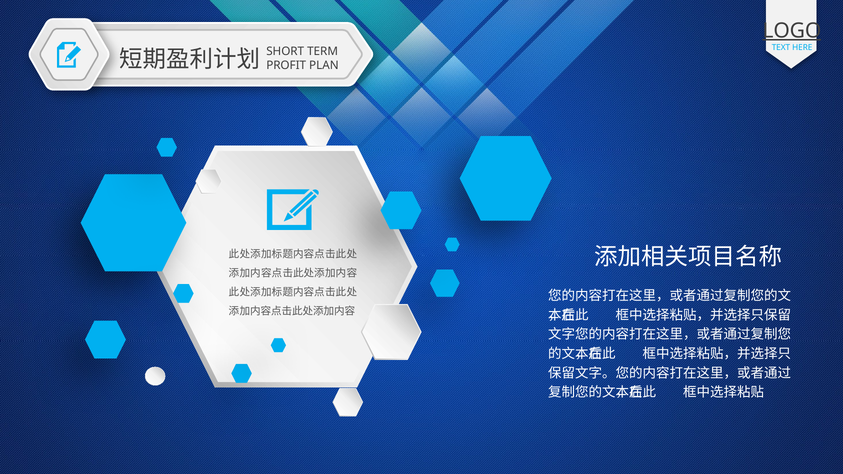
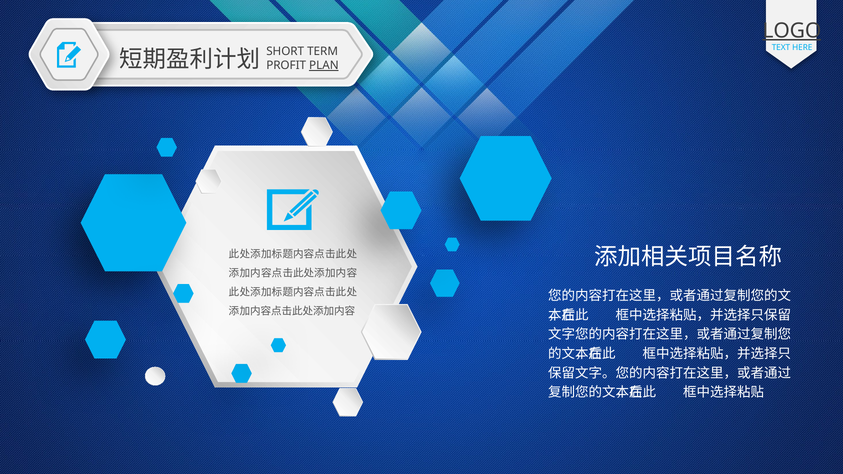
PLAN underline: none -> present (324, 65)
